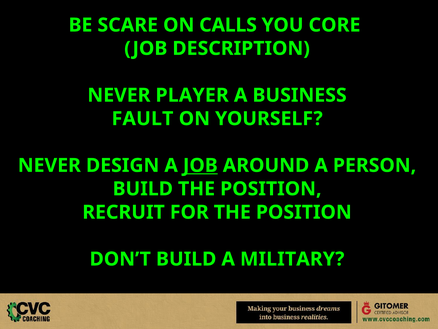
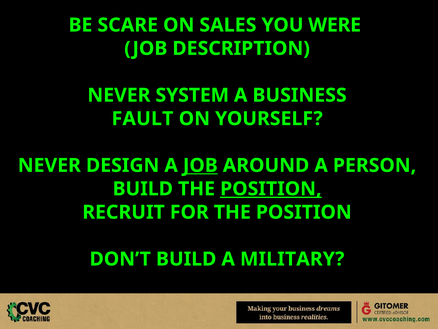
CALLS: CALLS -> SALES (228, 25)
CORE: CORE -> WERE (335, 25)
PLAYER: PLAYER -> SYSTEM (192, 95)
POSITION underline: none -> present (271, 189)
